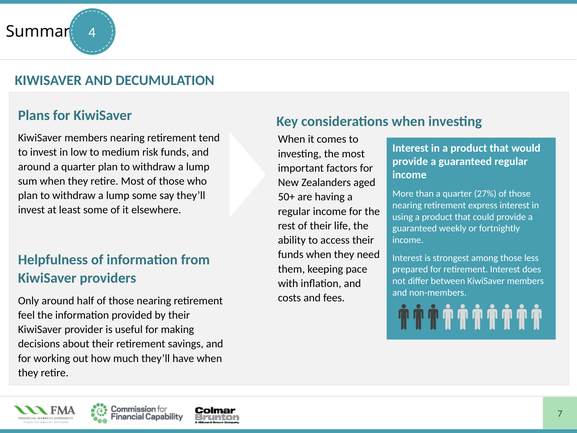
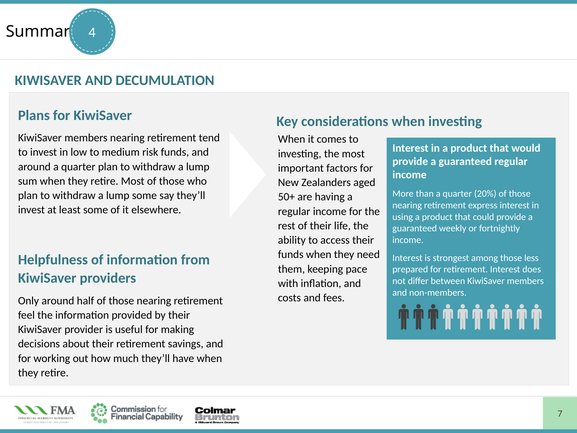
27%: 27% -> 20% (485, 194)
